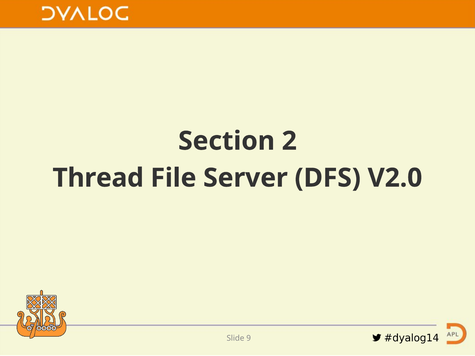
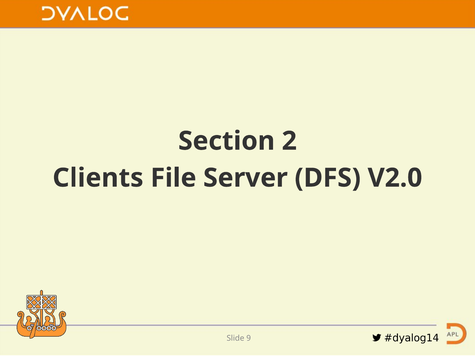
Thread: Thread -> Clients (98, 178)
